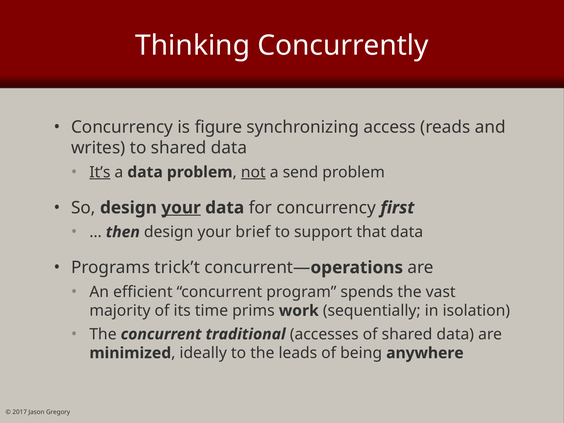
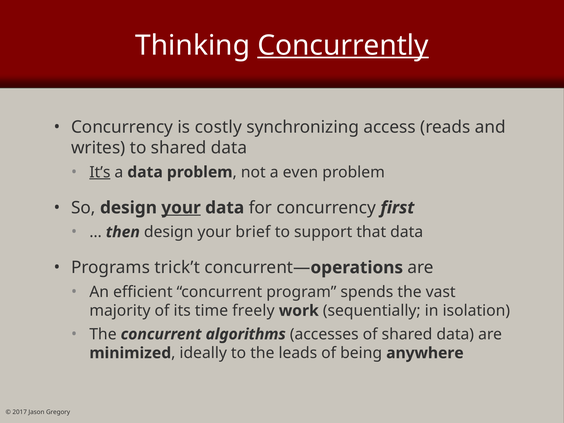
Concurrently underline: none -> present (343, 45)
figure: figure -> costly (218, 127)
not underline: present -> none (253, 172)
send: send -> even (300, 172)
prims: prims -> freely (253, 311)
traditional: traditional -> algorithms (246, 334)
